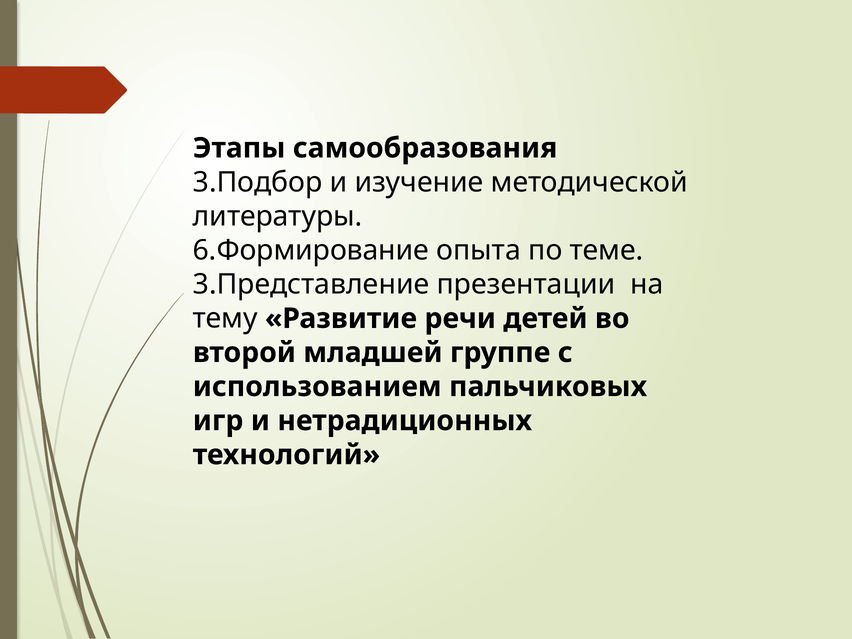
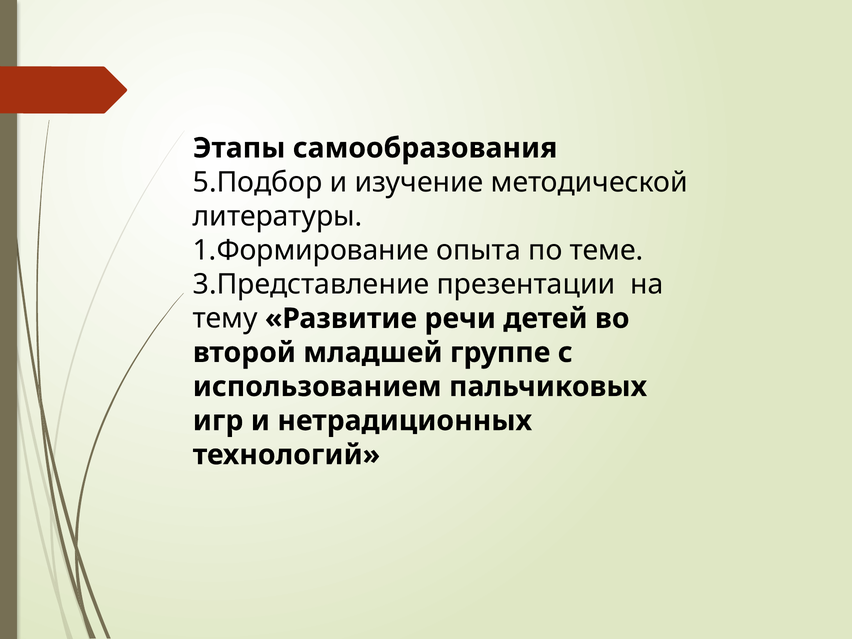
3.Подбор: 3.Подбор -> 5.Подбор (258, 182)
6.Формирование: 6.Формирование -> 1.Формирование (311, 250)
